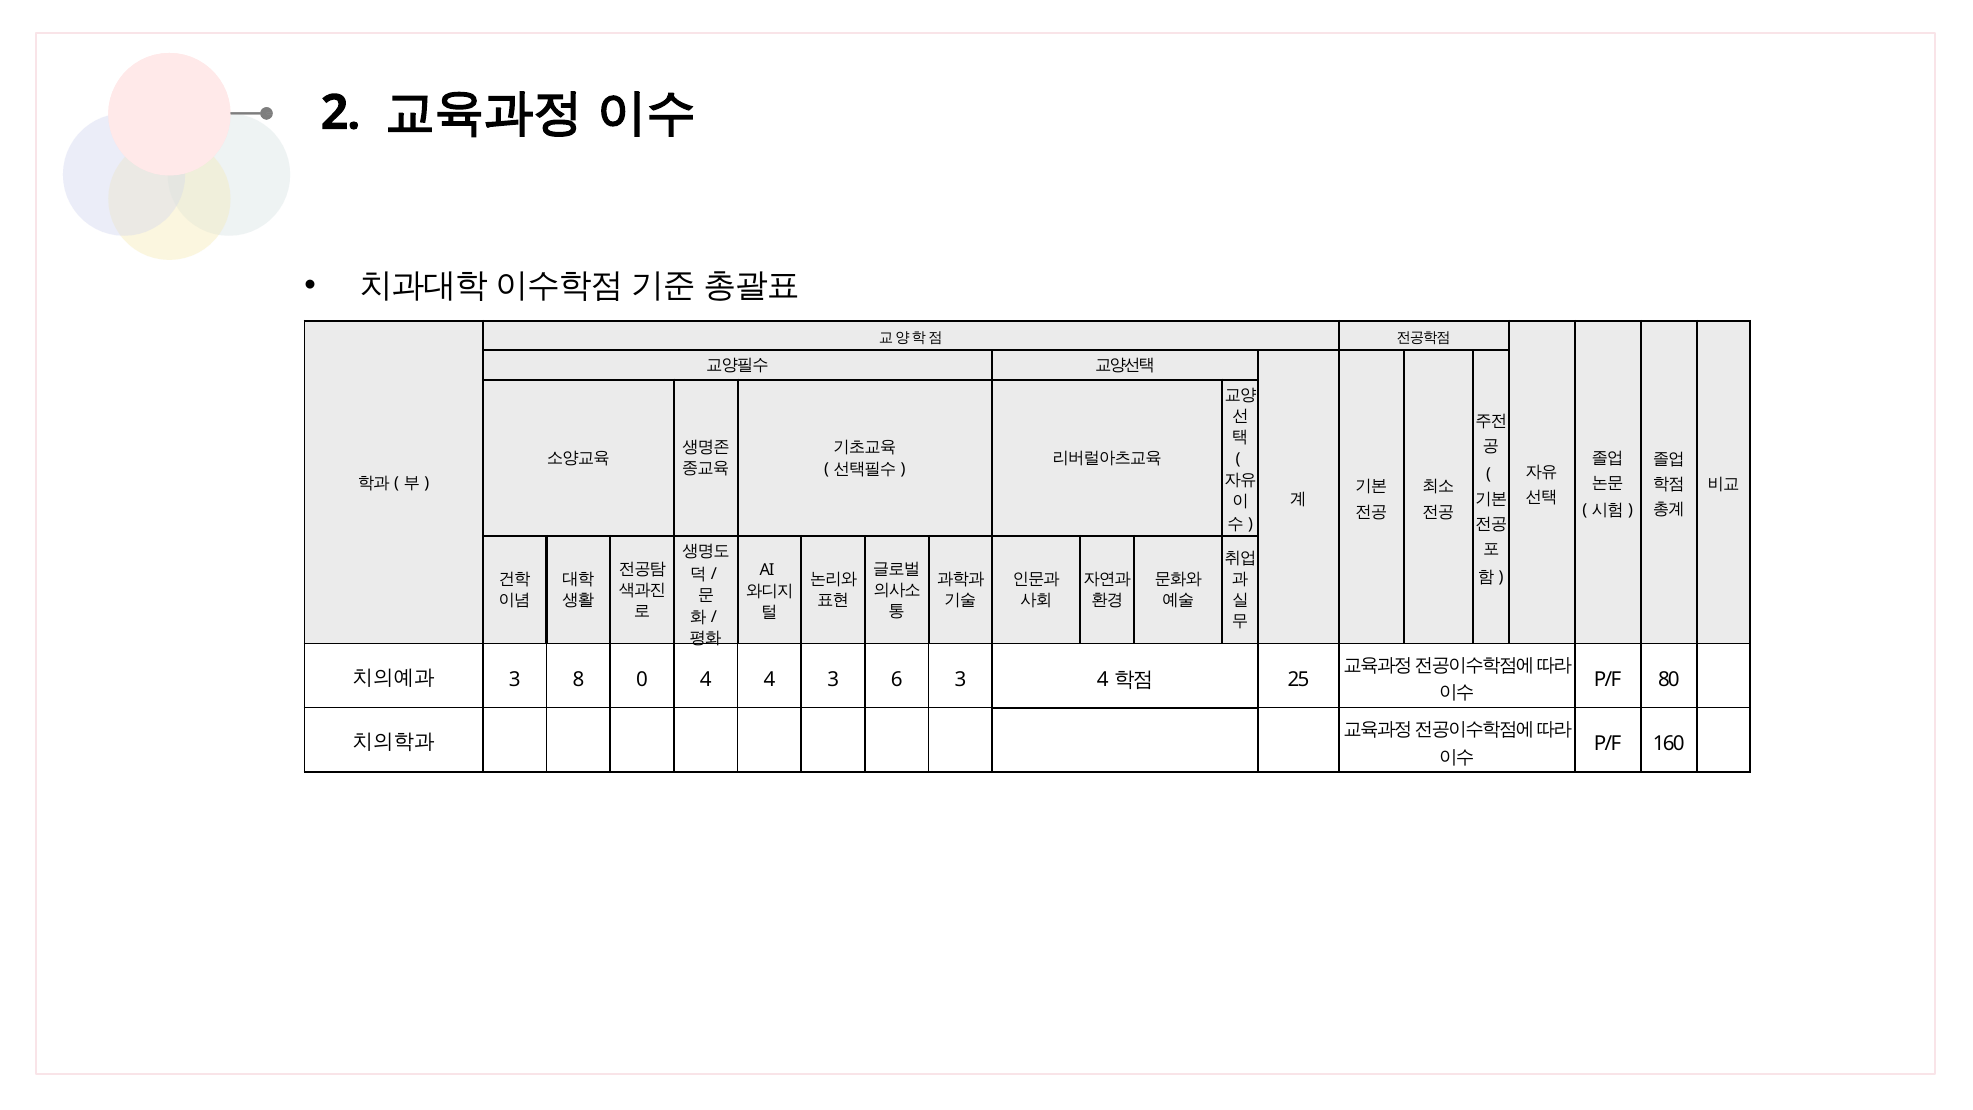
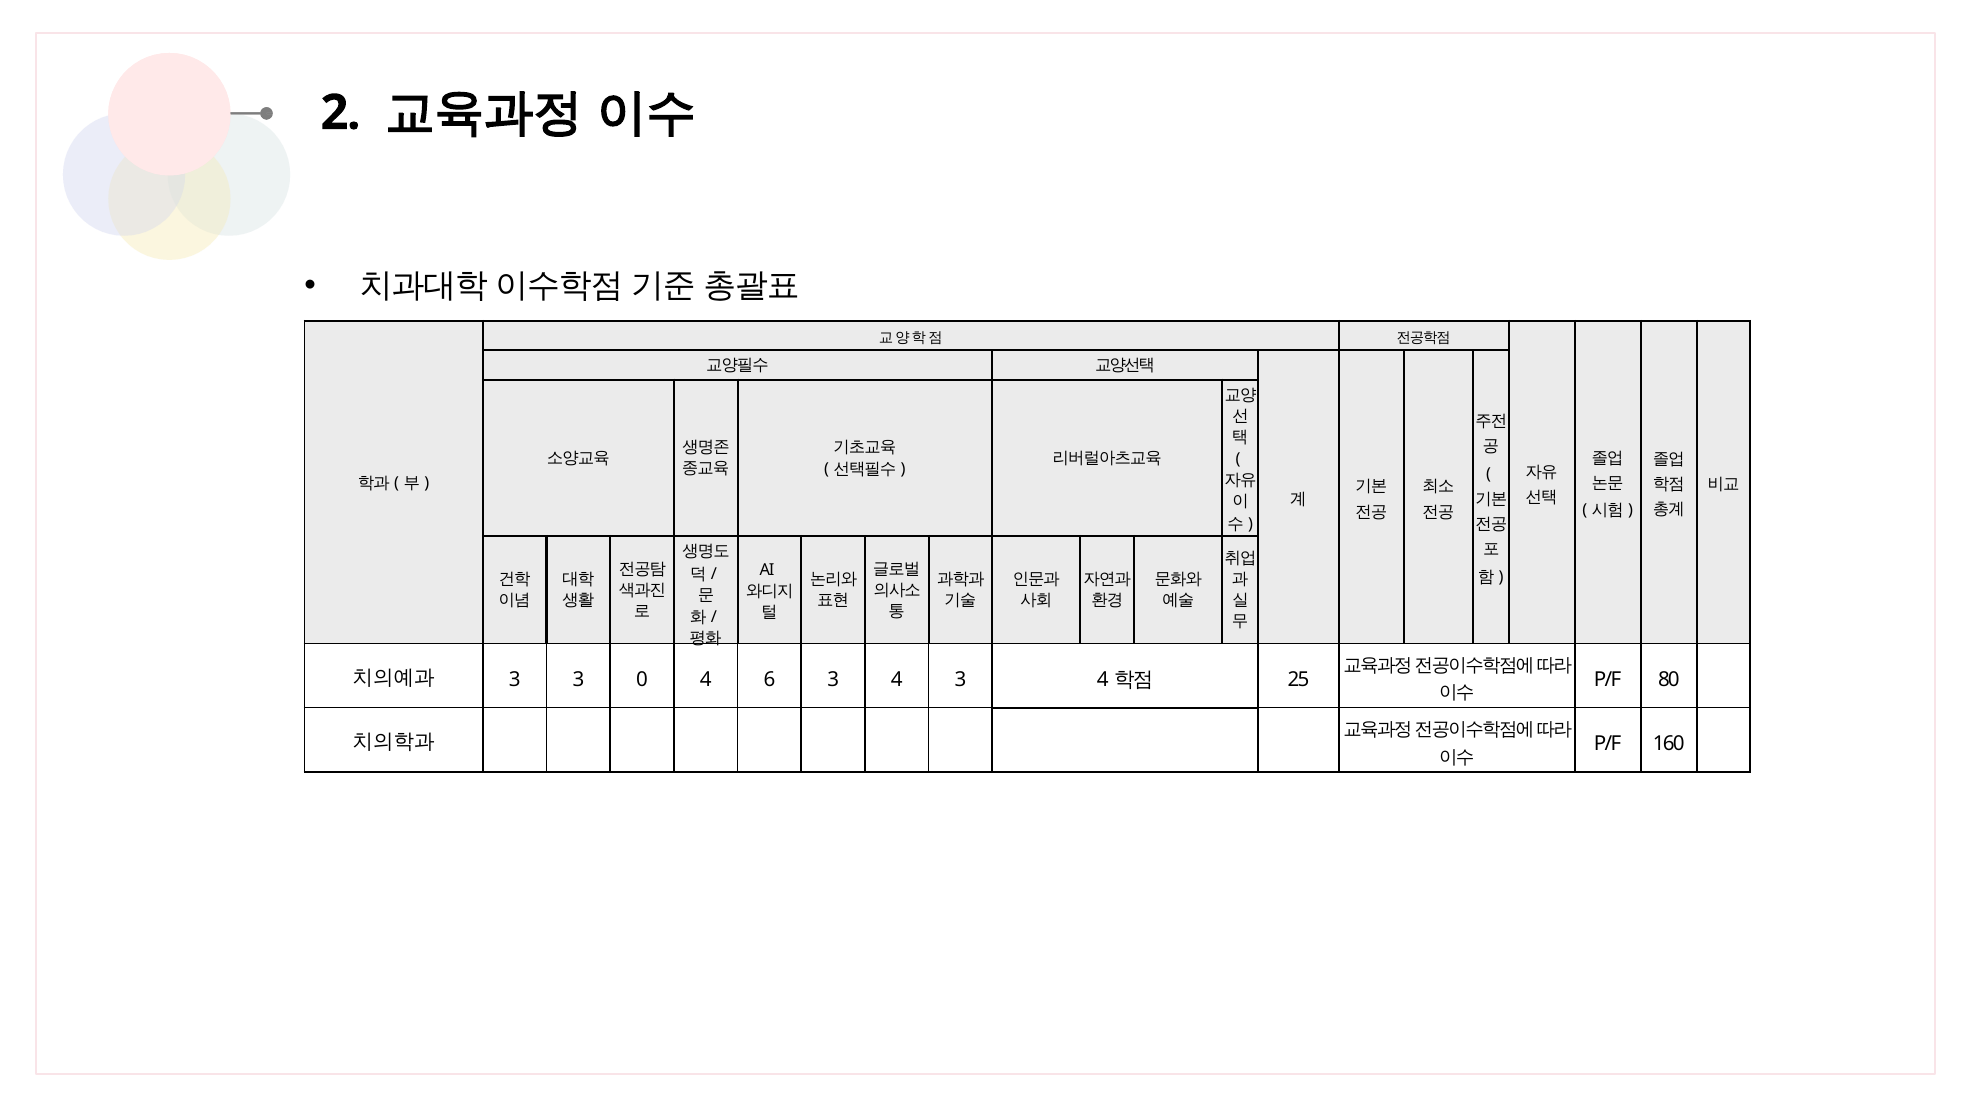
3 8: 8 -> 3 (578, 679)
4 4: 4 -> 6 (769, 679)
6: 6 -> 4 (897, 679)
